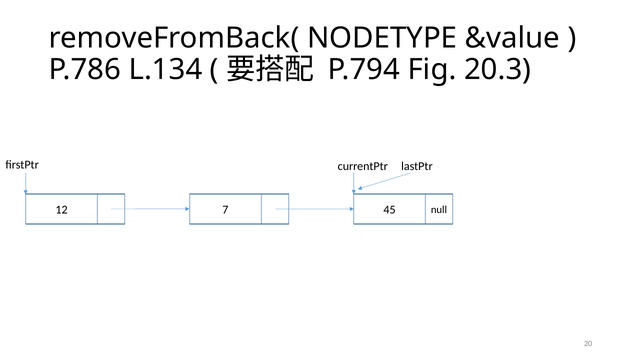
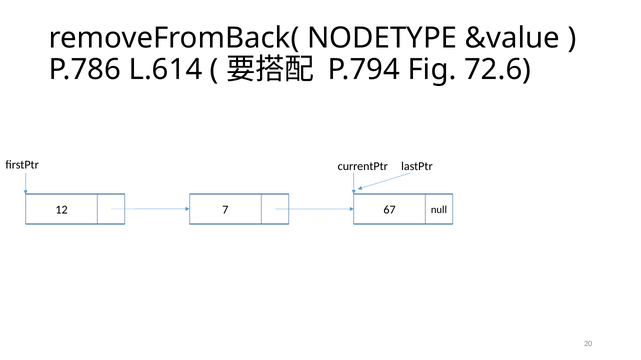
L.134: L.134 -> L.614 (166, 70)
20.3: 20.3 -> 72.6 (498, 70)
45: 45 -> 67 (390, 210)
